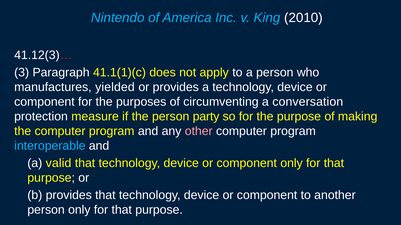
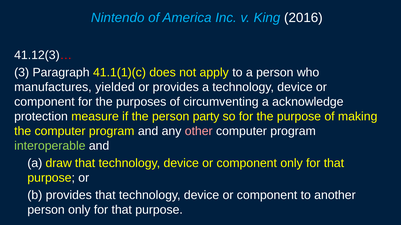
2010: 2010 -> 2016 (303, 18)
conversation: conversation -> acknowledge (308, 102)
interoperable colour: light blue -> light green (50, 146)
valid: valid -> draw (59, 164)
